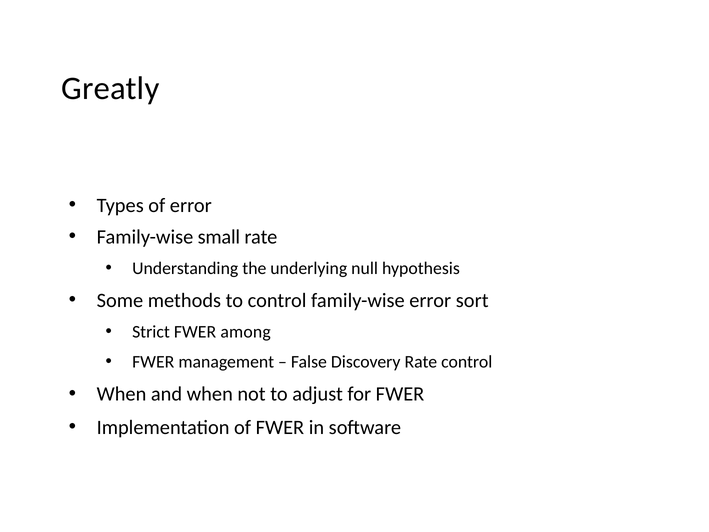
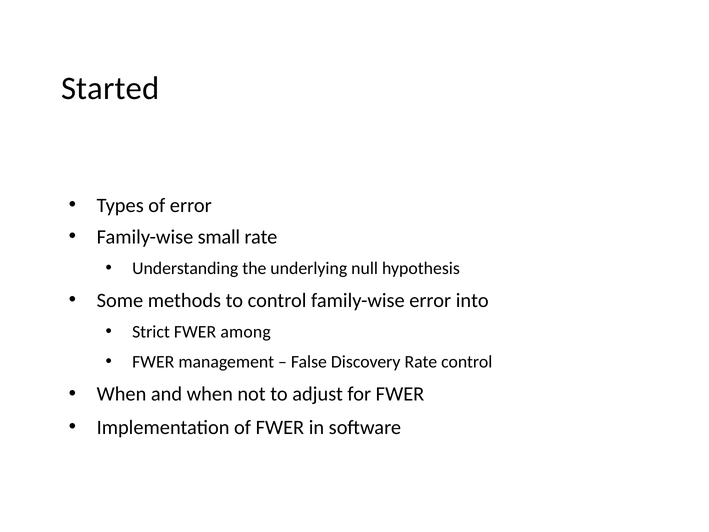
Greatly: Greatly -> Started (110, 88)
sort: sort -> into (472, 300)
